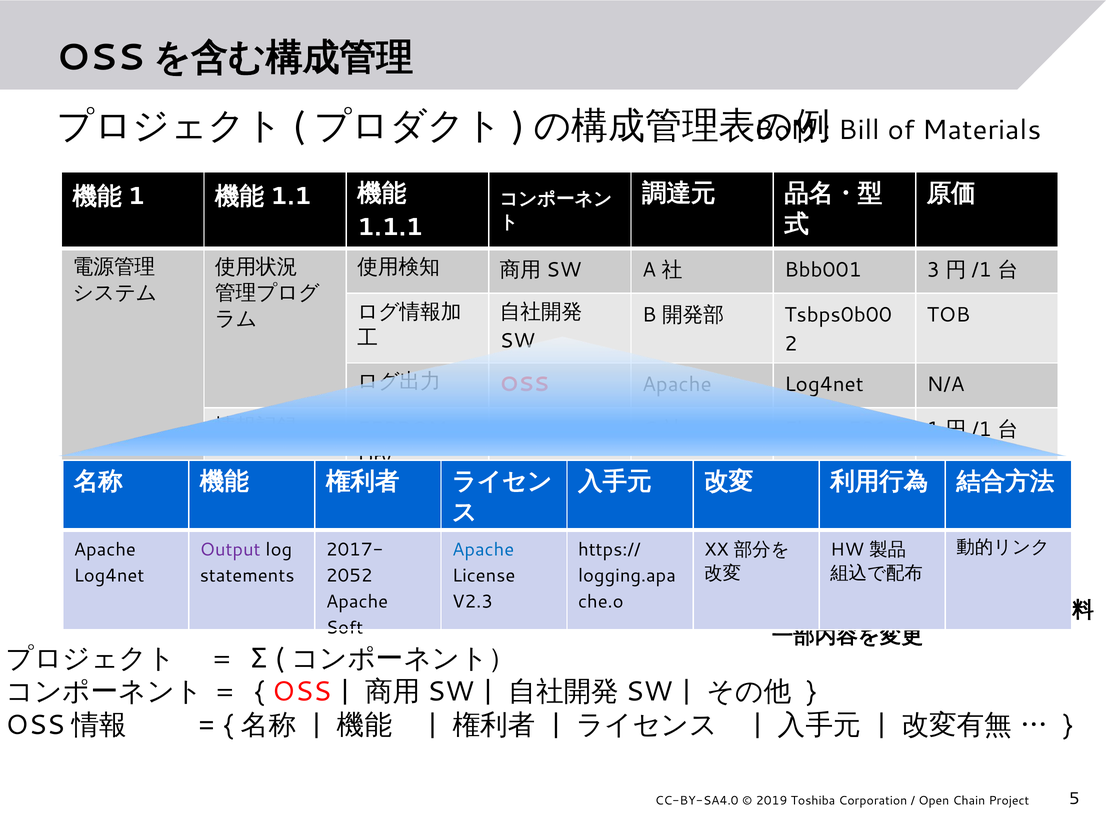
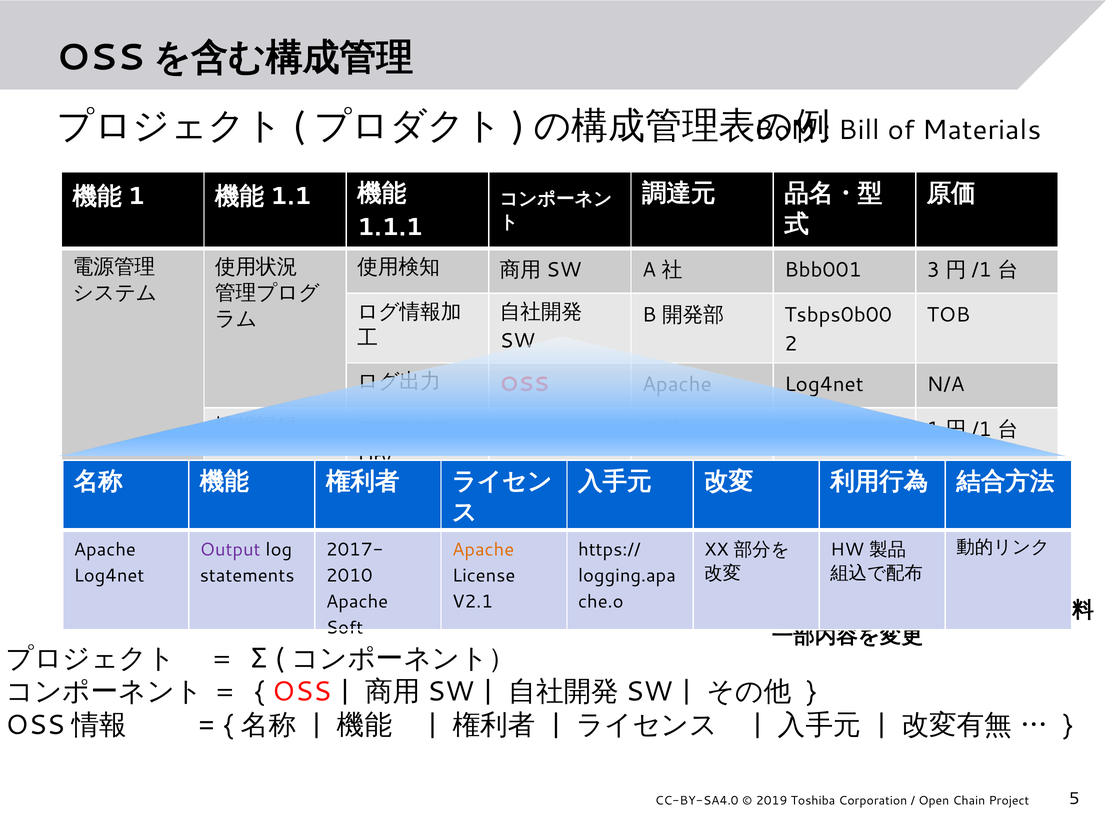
Apache colour: blue -> orange (483, 550)
2052: 2052 -> 2010 (349, 576)
V2.3: V2.3 -> V2.1 (473, 602)
